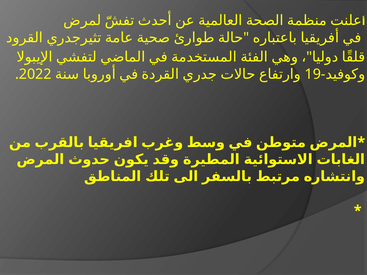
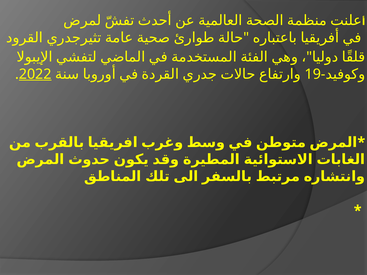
2022 underline: none -> present (35, 74)
